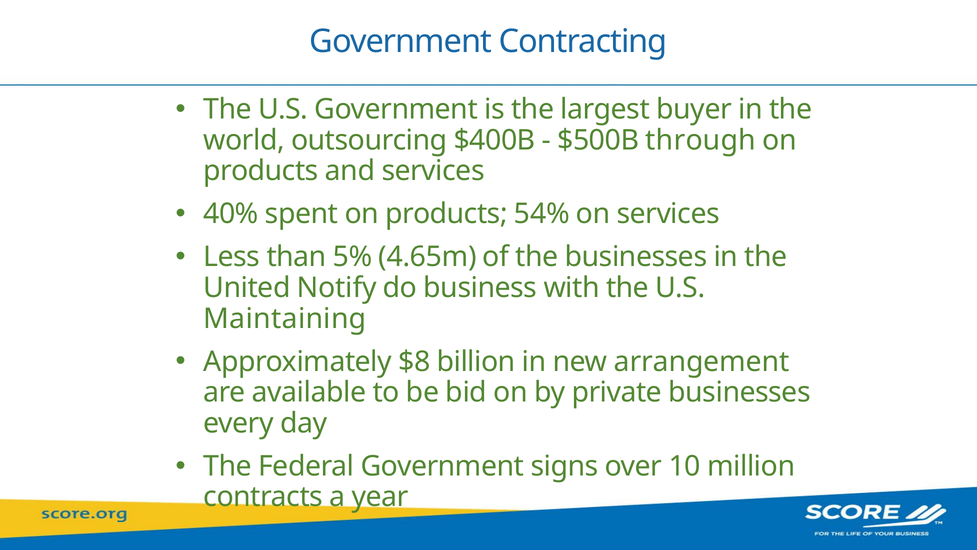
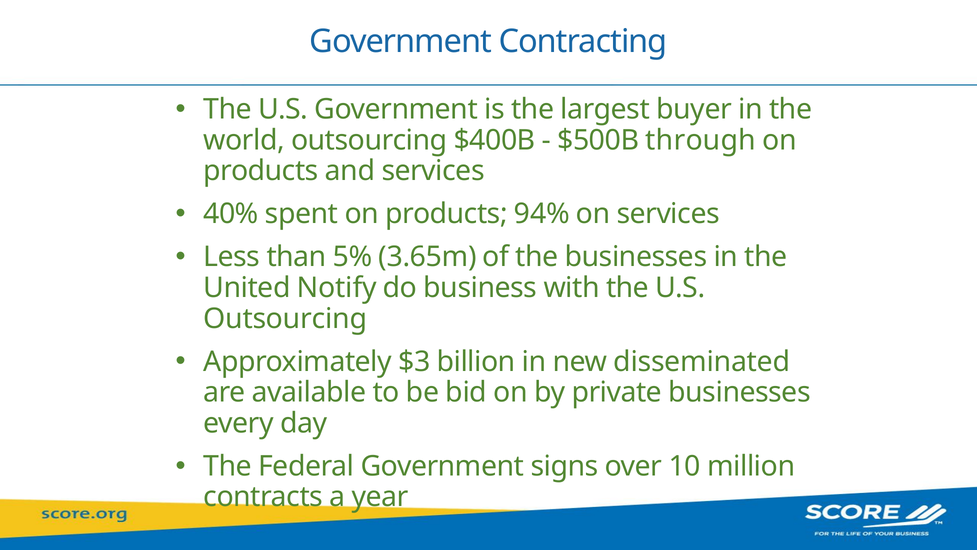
54%: 54% -> 94% (542, 214)
4.65m: 4.65m -> 3.65m (428, 257)
Maintaining: Maintaining -> Outsourcing (285, 318)
$8: $8 -> $3 (414, 361)
arrangement: arrangement -> disseminated (702, 361)
